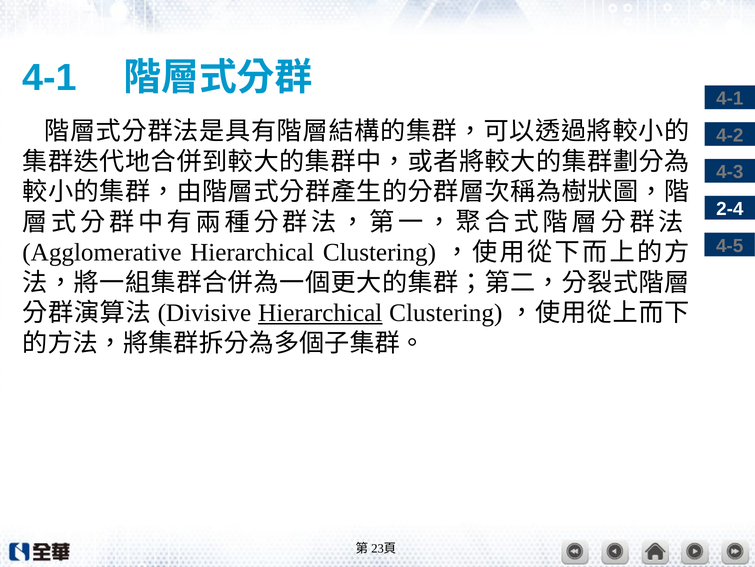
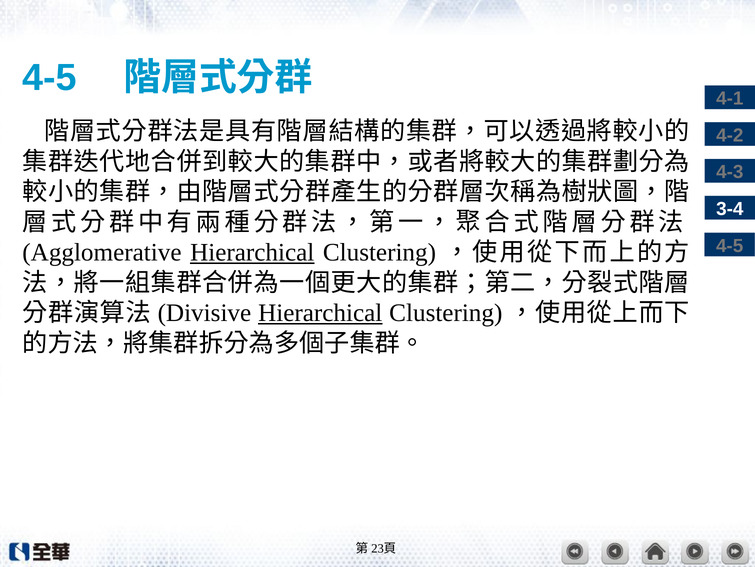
4-1: 4-1 -> 4-5 (50, 78)
2-4: 2-4 -> 3-4 (730, 209)
Hierarchical underline: none -> present (252, 252)
